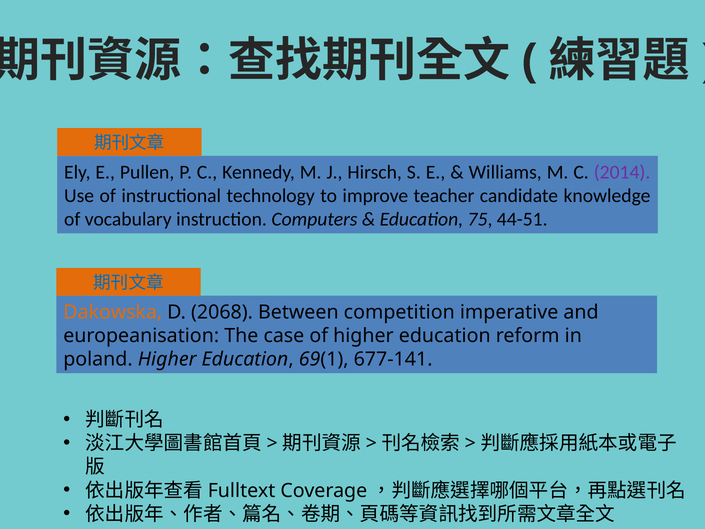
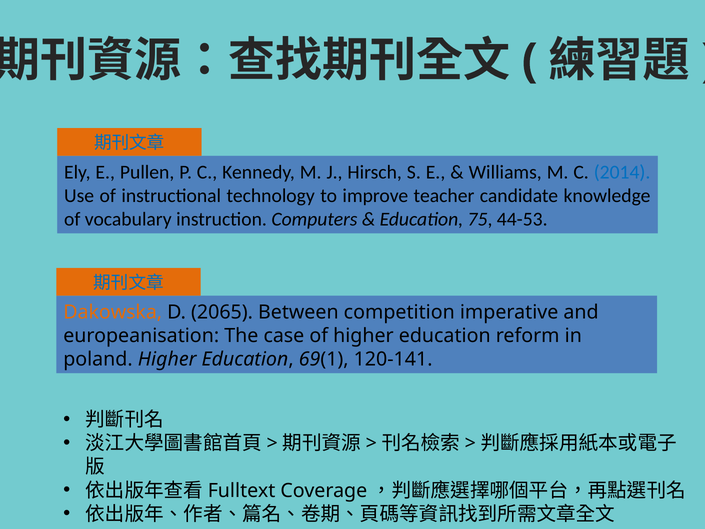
2014 colour: purple -> blue (622, 172)
44-51: 44-51 -> 44-53 (522, 219)
2068: 2068 -> 2065 (222, 312)
677-141: 677-141 -> 120-141 (393, 359)
